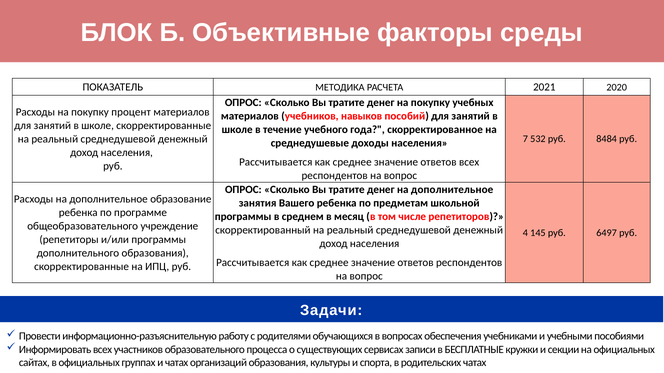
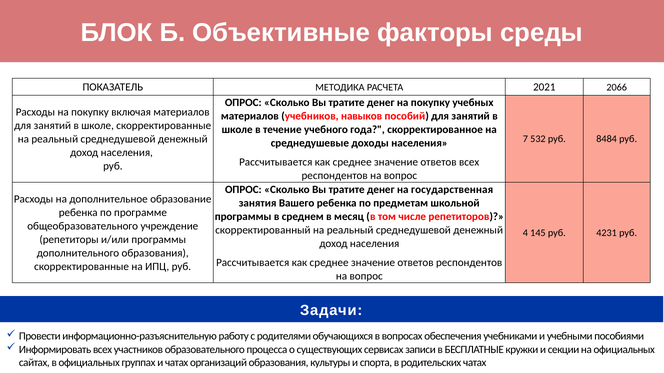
2020: 2020 -> 2066 (617, 87)
процент: процент -> включая (131, 112)
денег на дополнительное: дополнительное -> государственная (452, 190)
6497: 6497 -> 4231 (607, 233)
